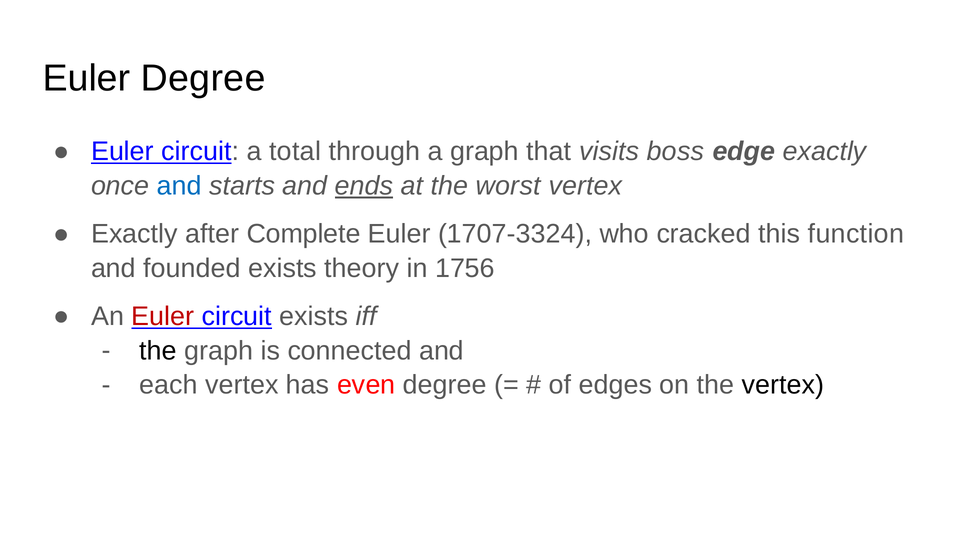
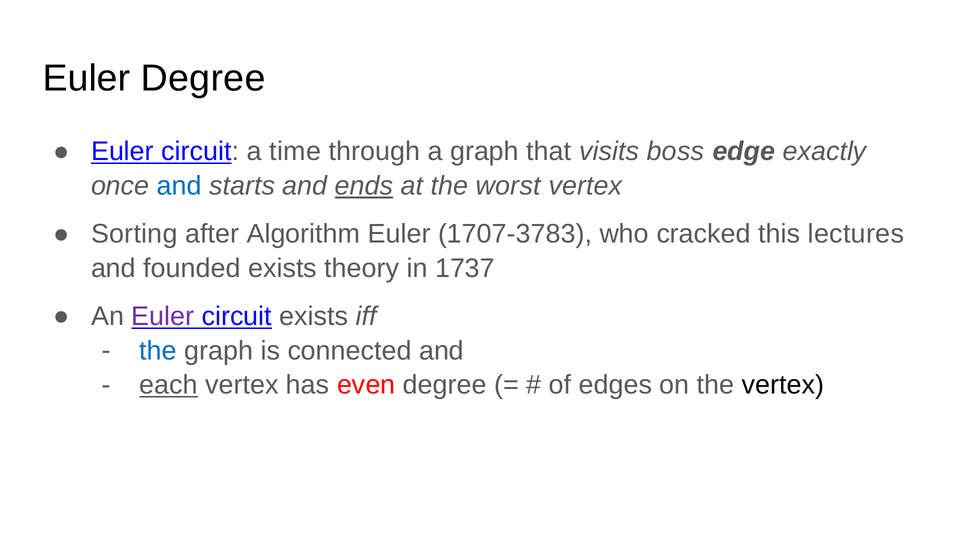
total: total -> time (295, 152)
Exactly: Exactly -> Sorting (134, 234)
Complete: Complete -> Algorithm (303, 234)
1707-3324: 1707-3324 -> 1707-3783 (515, 234)
function: function -> lectures (856, 234)
1756: 1756 -> 1737 (465, 269)
Euler colour: red -> purple (163, 317)
the colour: black -> blue (158, 351)
each underline: none -> present (169, 385)
